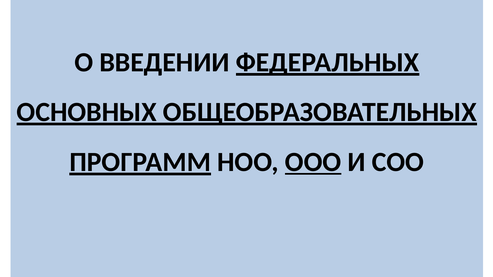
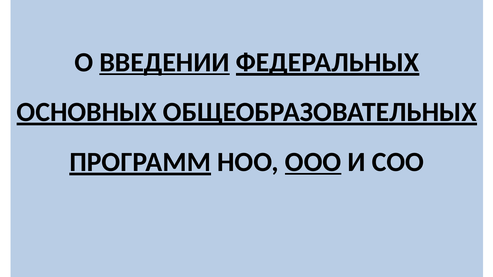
ВВЕДЕНИИ underline: none -> present (164, 62)
